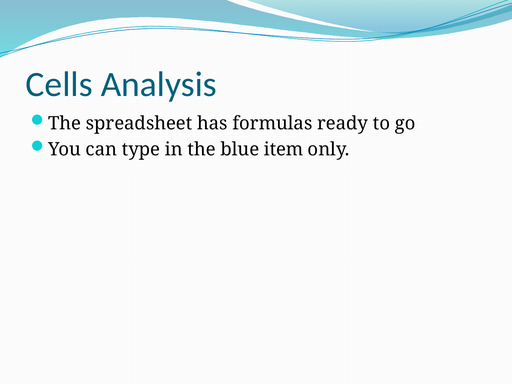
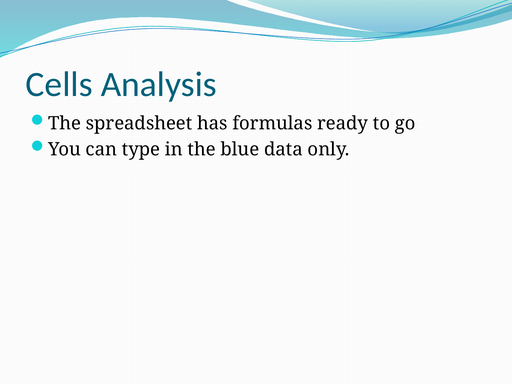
item: item -> data (283, 149)
